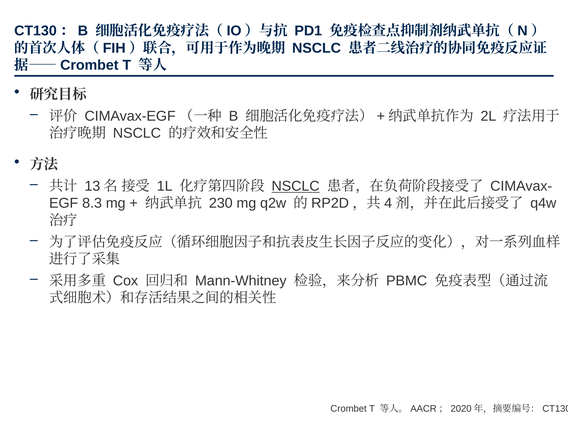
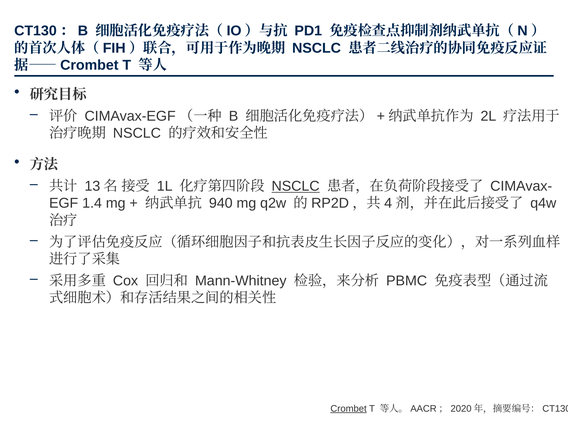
8.3: 8.3 -> 1.4 (92, 203)
230: 230 -> 940 (221, 203)
Crombet underline: none -> present (349, 409)
